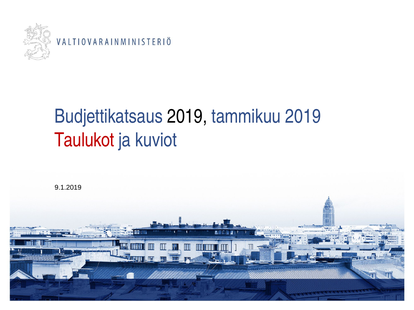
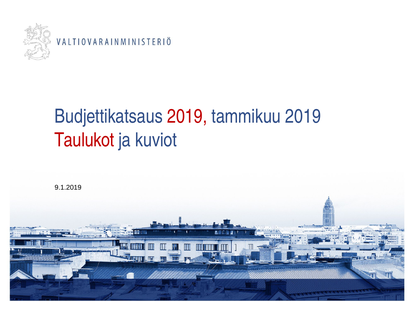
2019 colour: black -> red (187, 117)
